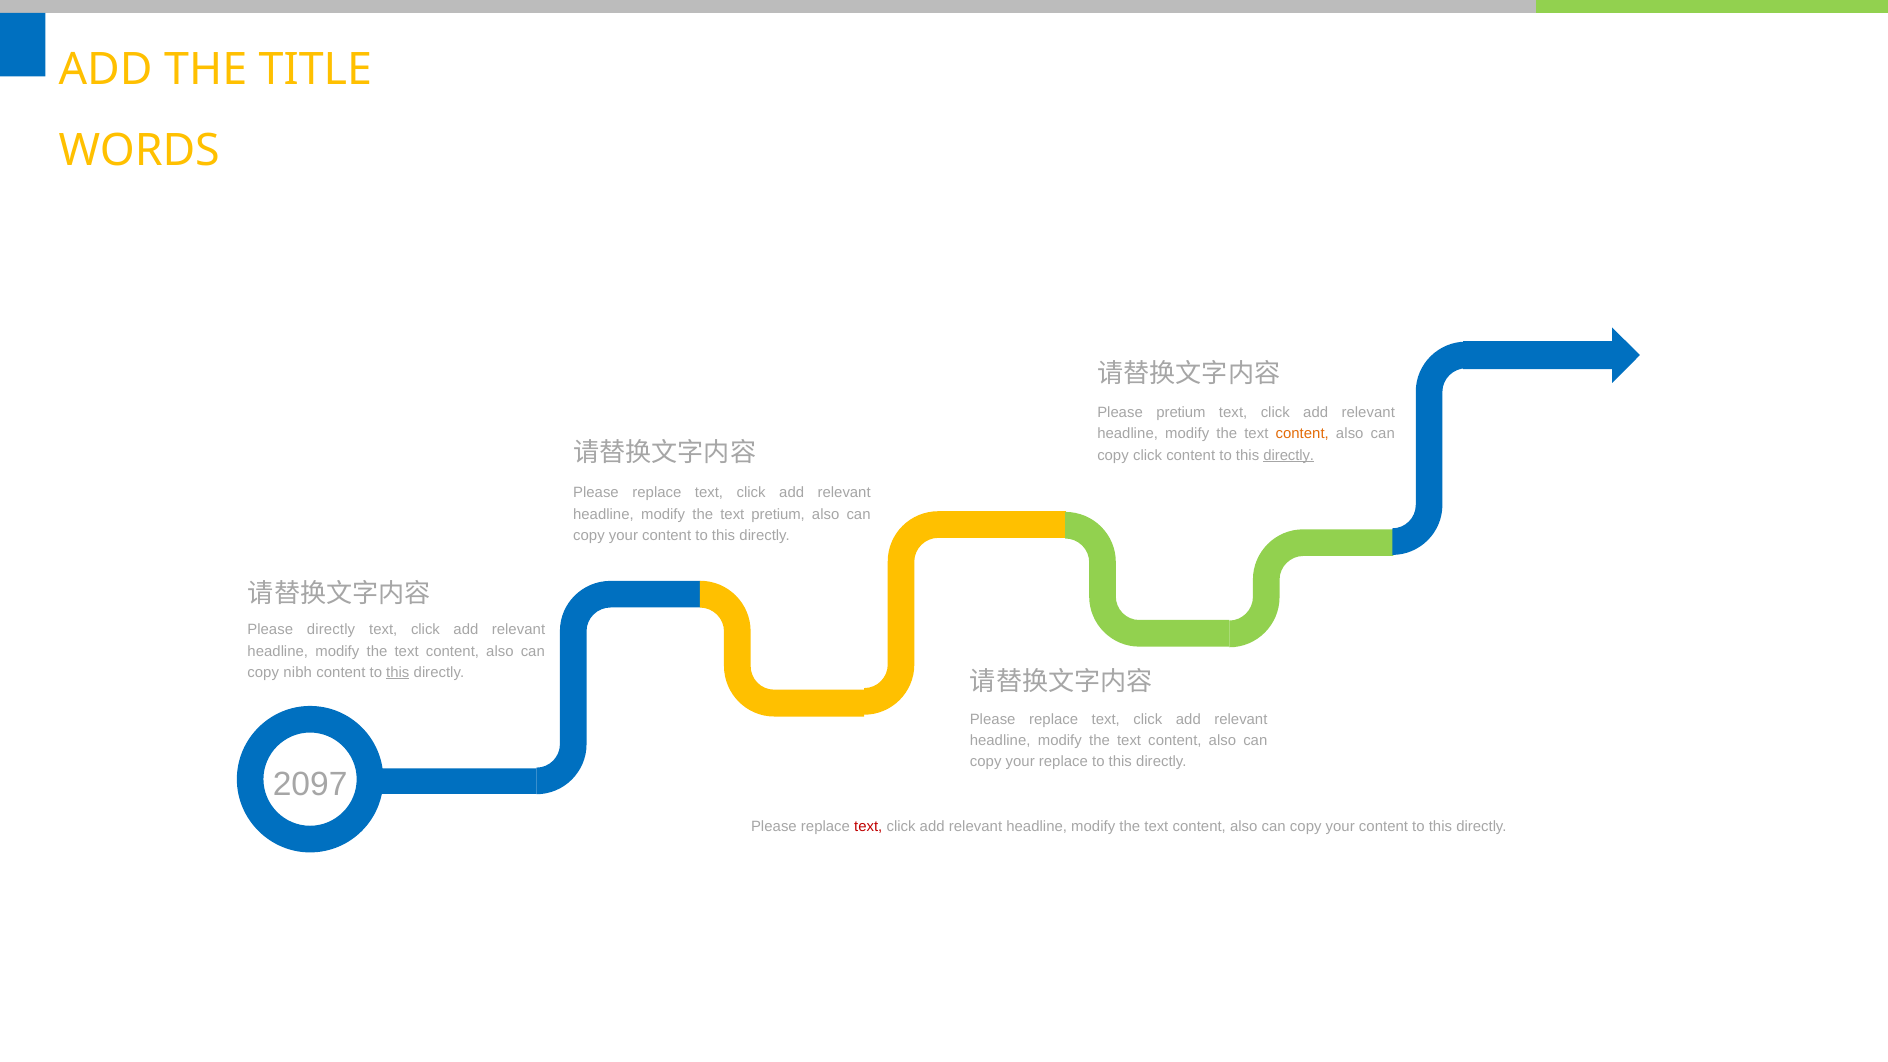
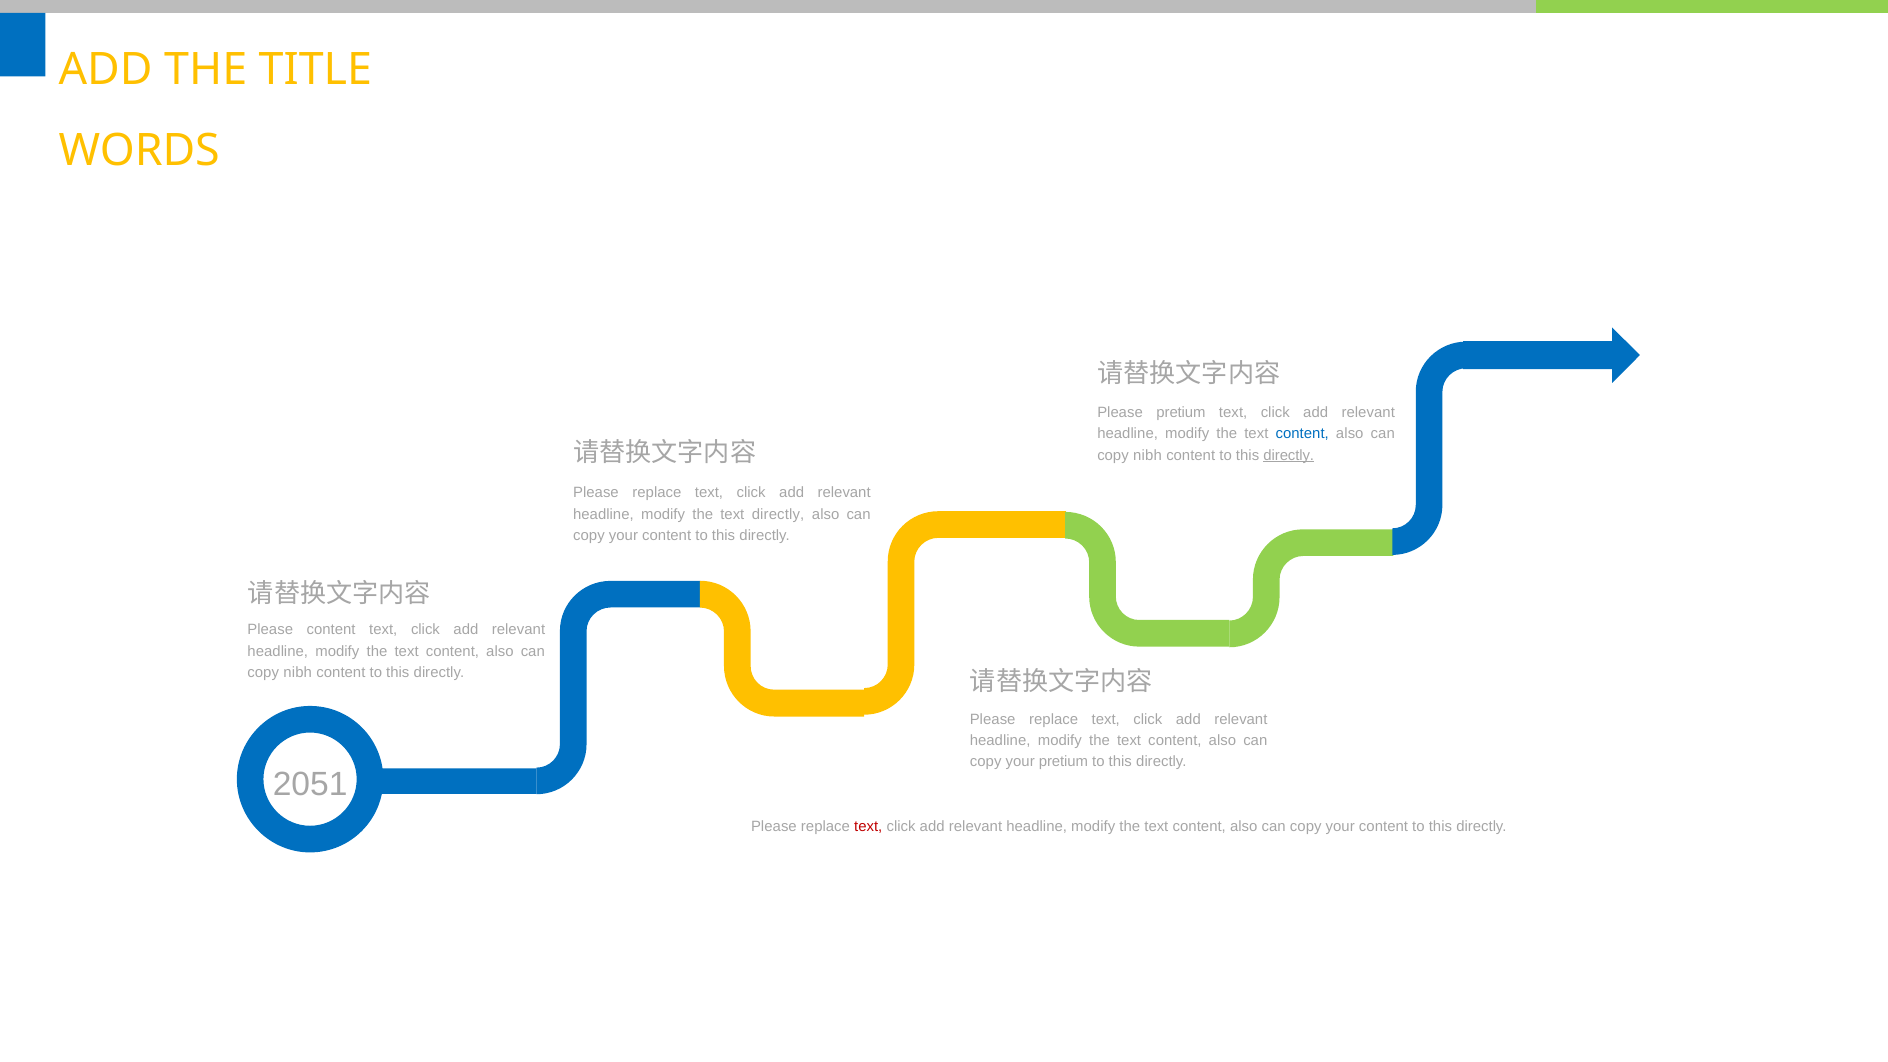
content colour: orange -> blue (1302, 434)
click: click -> nibh (1148, 455)
text pretium: pretium -> directly (778, 514)
Please directly: directly -> content (331, 630)
this underline: present -> none (398, 672)
your replace: replace -> pretium (1063, 762)
2097: 2097 -> 2051 (310, 784)
